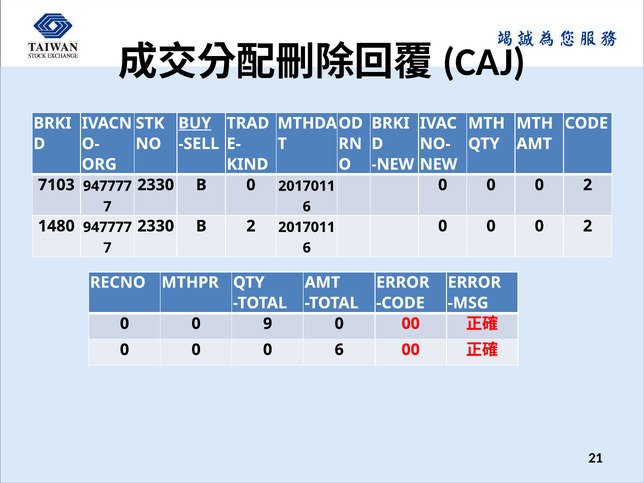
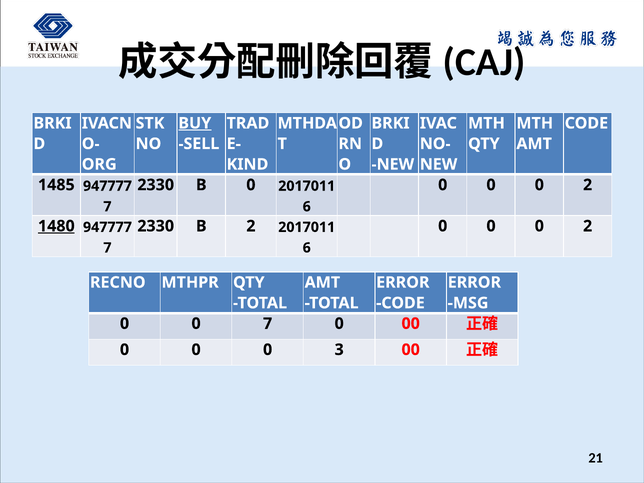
7103: 7103 -> 1485 (56, 185)
1480 underline: none -> present (56, 226)
0 9: 9 -> 7 (268, 324)
0 6: 6 -> 3 (339, 350)
